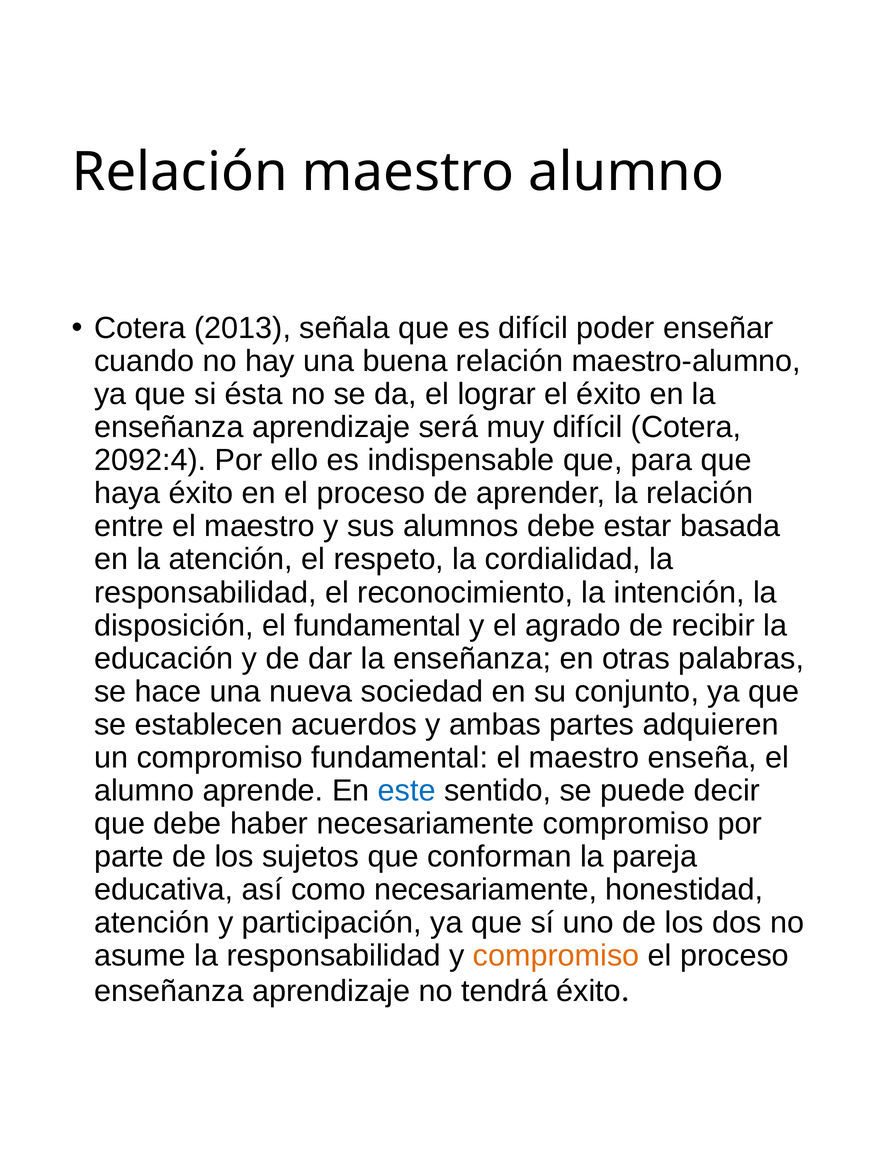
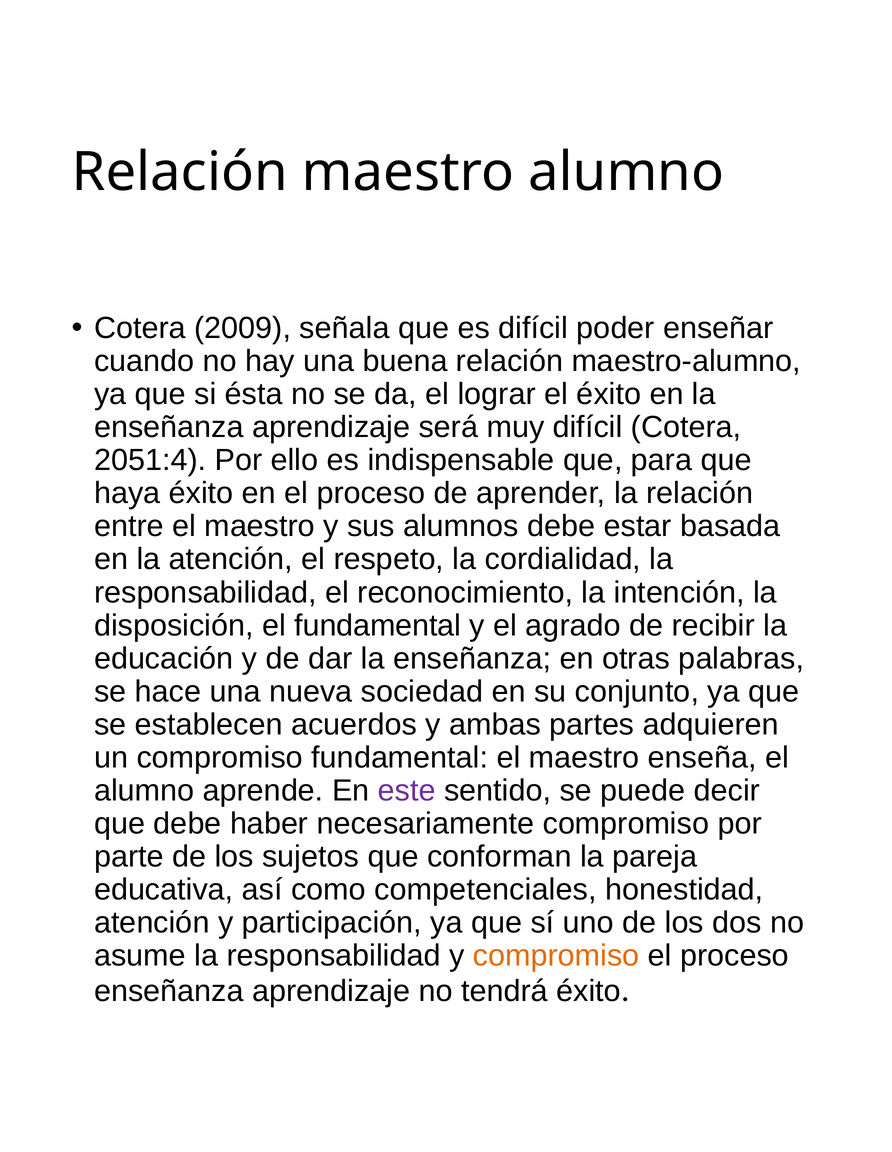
2013: 2013 -> 2009 (243, 328)
2092:4: 2092:4 -> 2051:4 (150, 460)
este colour: blue -> purple (407, 791)
como necesariamente: necesariamente -> competenciales (485, 890)
